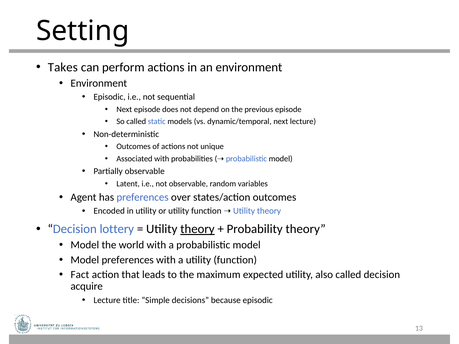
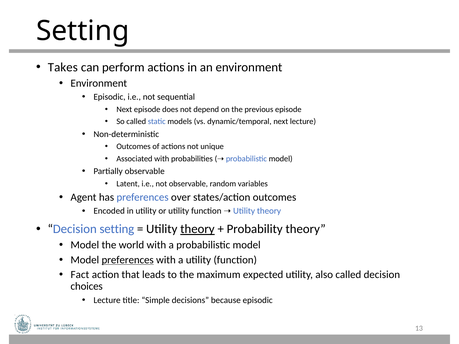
Decision lottery: lottery -> setting (117, 229)
preferences underline: none -> present (128, 260)
acquire: acquire -> choices (87, 287)
